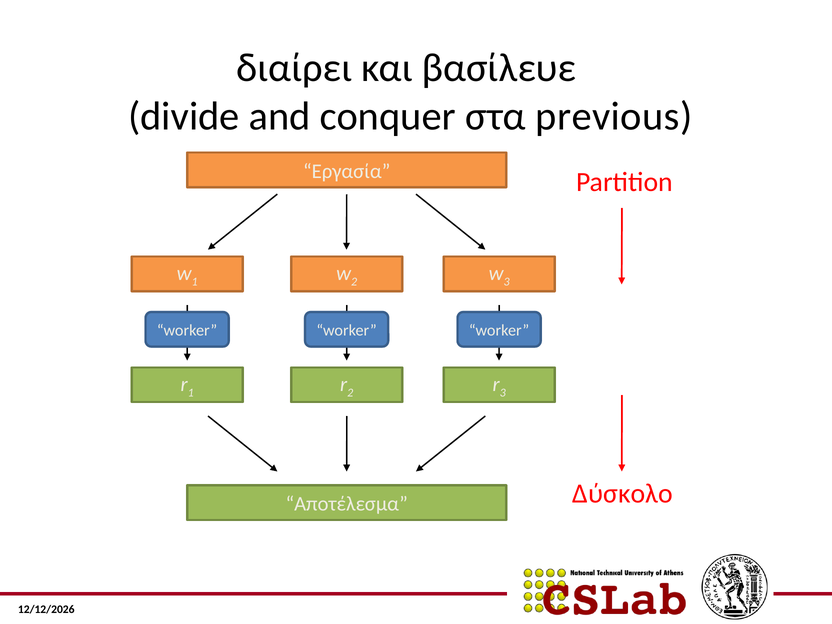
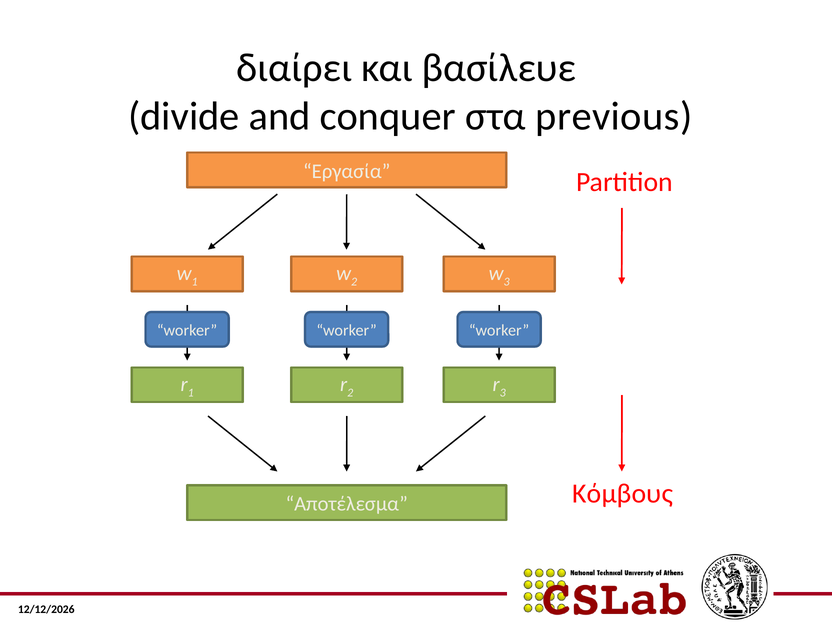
Δύσκολο: Δύσκολο -> Κόμβους (623, 494)
